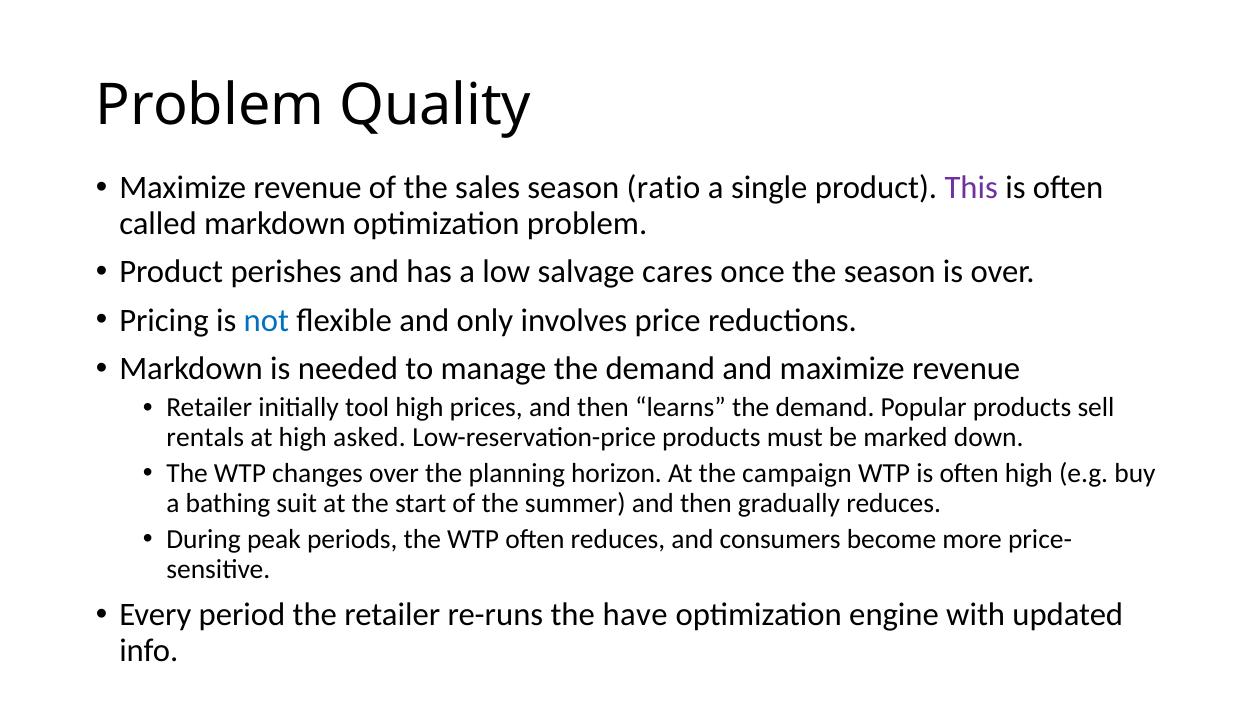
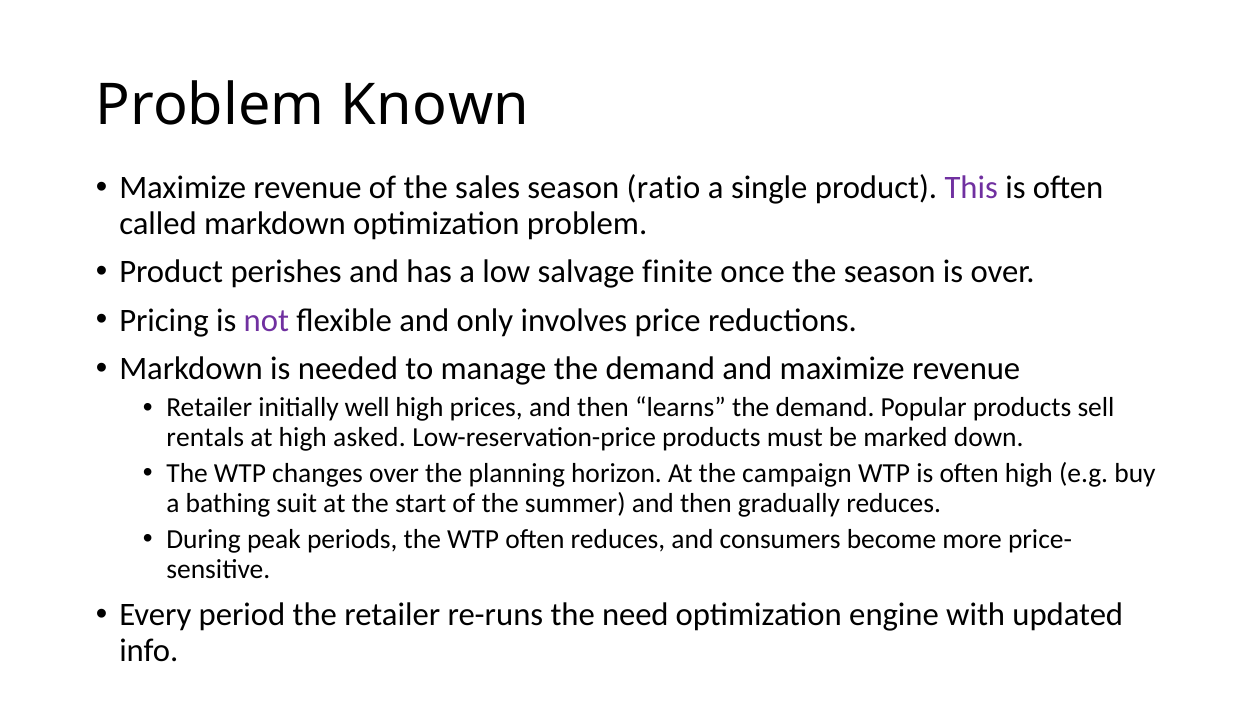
Quality: Quality -> Known (435, 106)
cares: cares -> finite (677, 272)
not colour: blue -> purple (266, 320)
tool: tool -> well (367, 408)
have: have -> need (635, 615)
